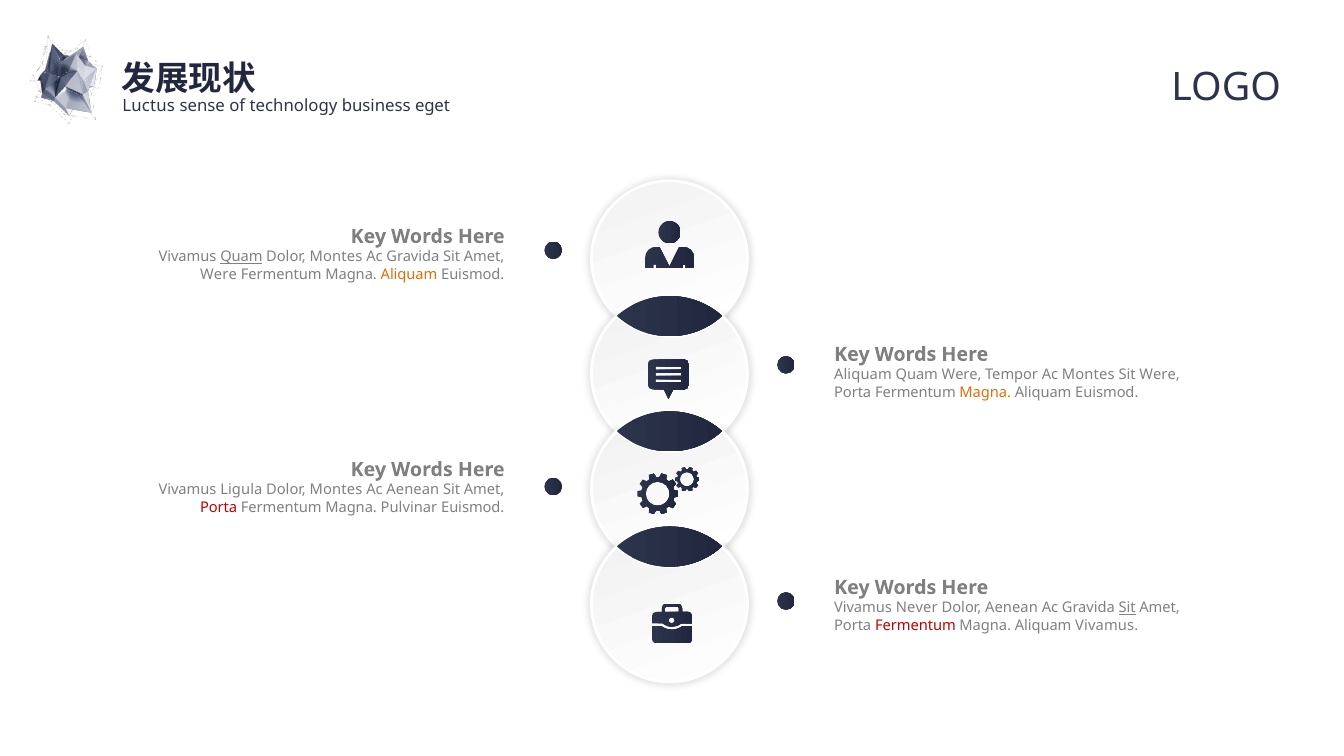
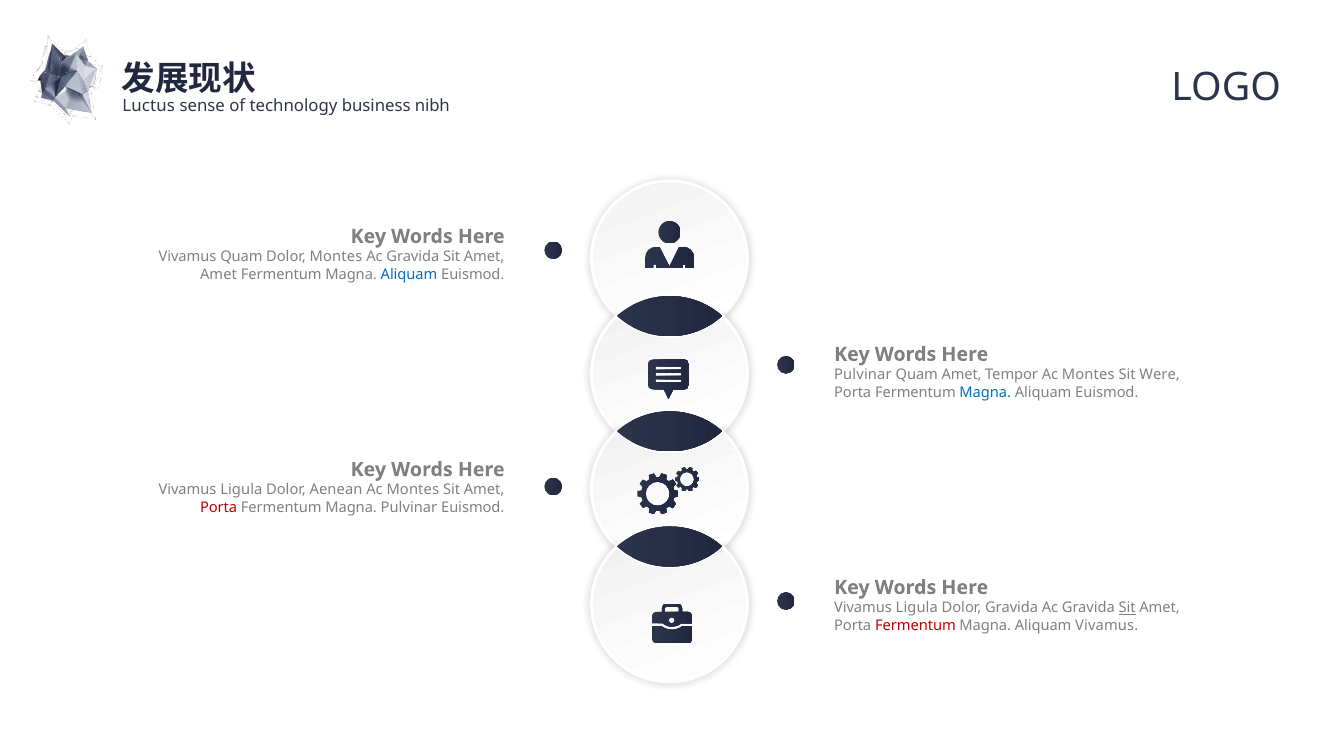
eget: eget -> nibh (432, 106)
Quam underline: present -> none (241, 257)
Were: Were -> Amet (219, 274)
Aliquam colour: orange -> blue (409, 274)
Aliquam: Aliquam -> Pulvinar (863, 375)
Quam Were: Were -> Amet (962, 375)
Magna colour: orange -> blue (985, 392)
Montes: Montes -> Aenean (336, 490)
Aenean: Aenean -> Montes (413, 490)
Never: Never -> Ligula (917, 608)
Dolor Aenean: Aenean -> Gravida (1012, 608)
